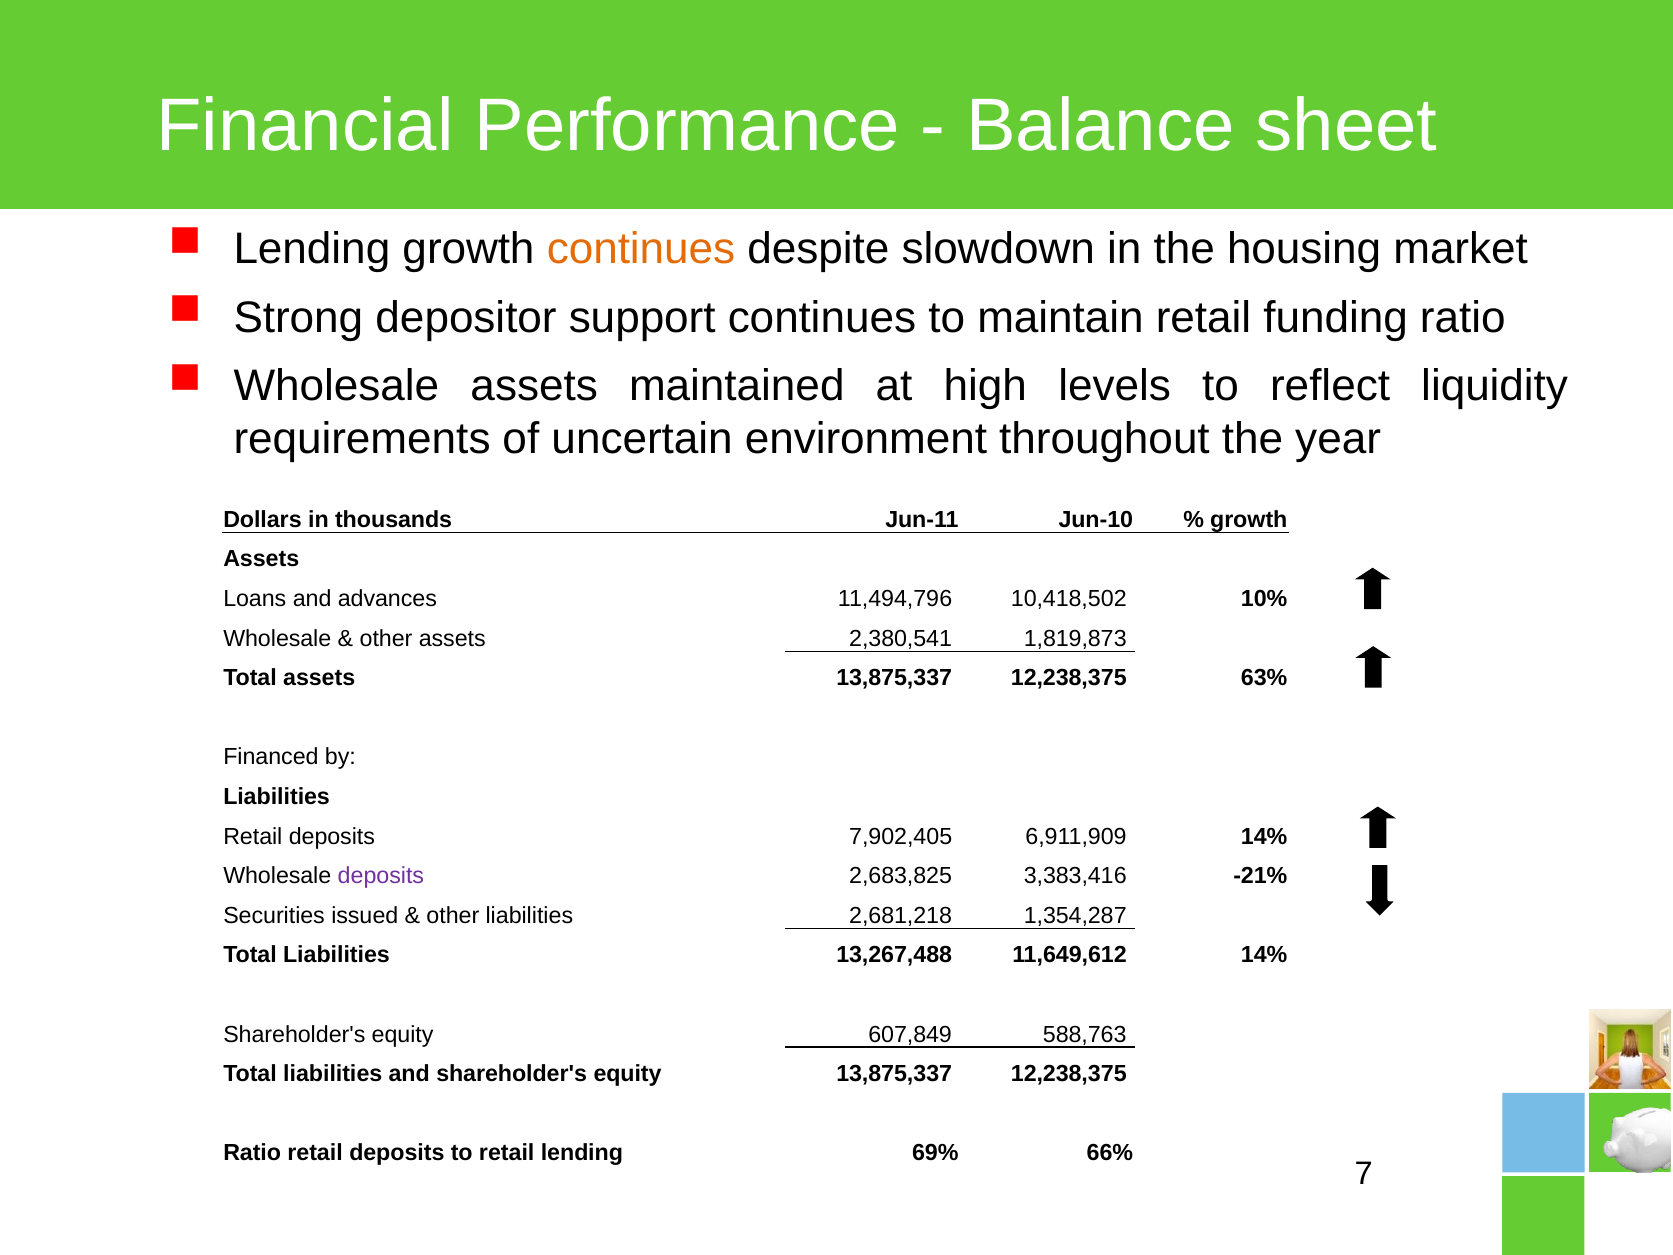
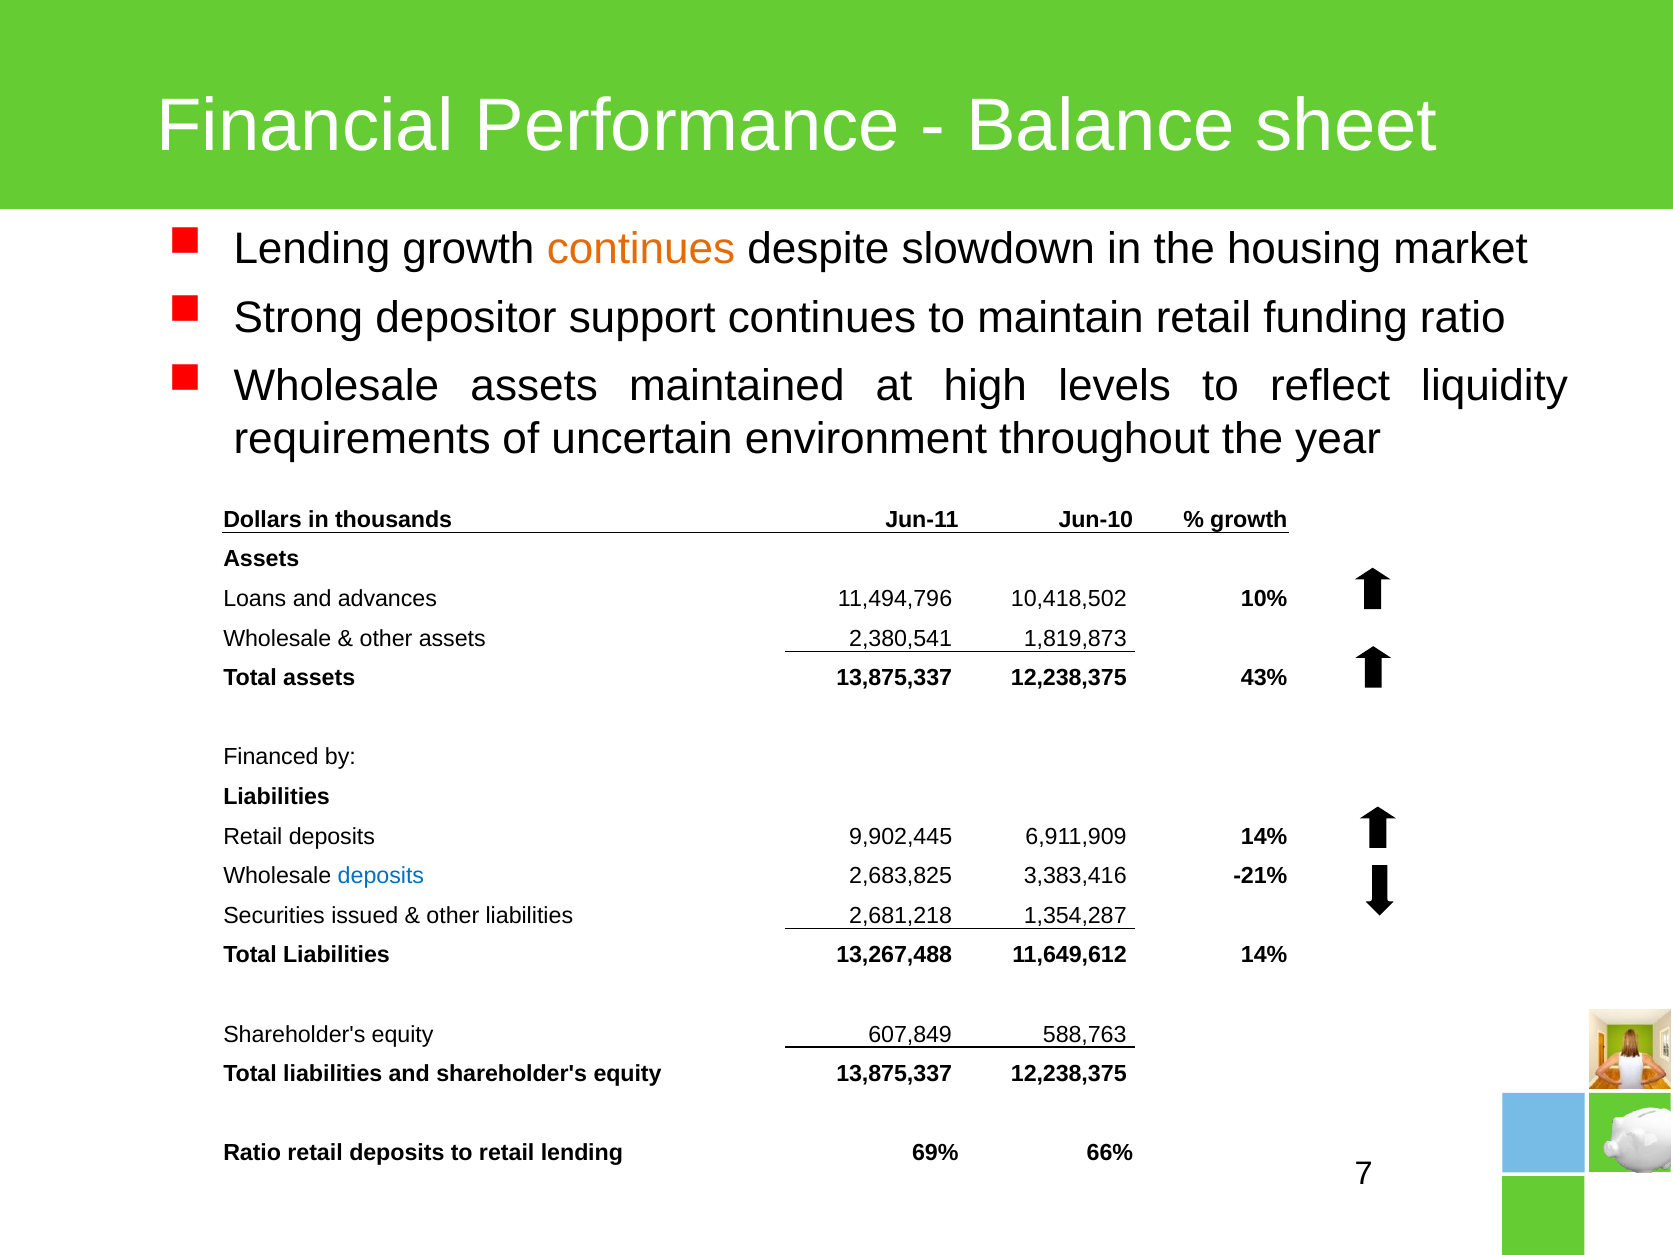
63%: 63% -> 43% (1264, 678)
7,902,405: 7,902,405 -> 9,902,445 (901, 836)
deposits colour: purple -> blue (381, 876)
